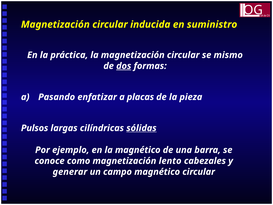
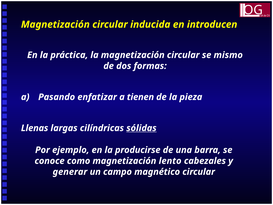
suministro: suministro -> introducen (212, 24)
dos underline: present -> none (124, 66)
placas: placas -> tienen (140, 97)
Pulsos: Pulsos -> Llenas (35, 128)
la magnético: magnético -> producirse (138, 150)
